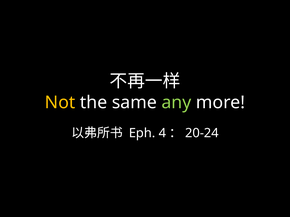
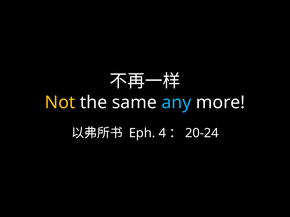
any colour: light green -> light blue (176, 103)
